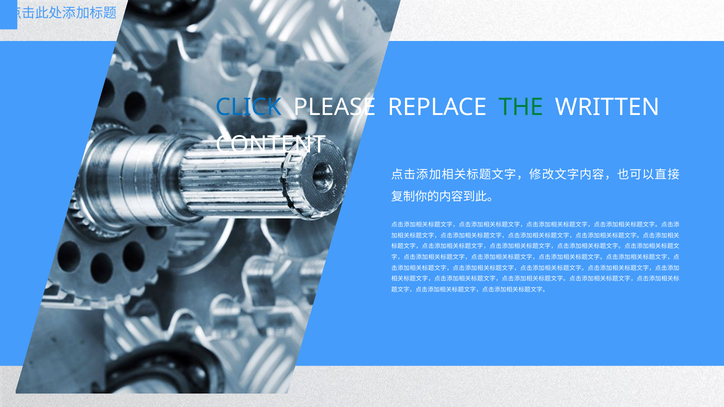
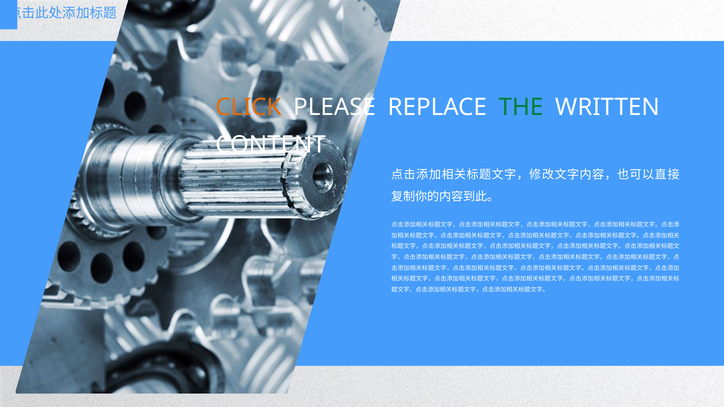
CLICK colour: blue -> orange (248, 107)
